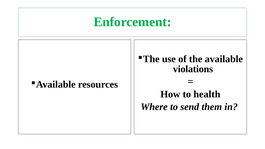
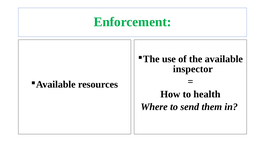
violations: violations -> inspector (193, 69)
